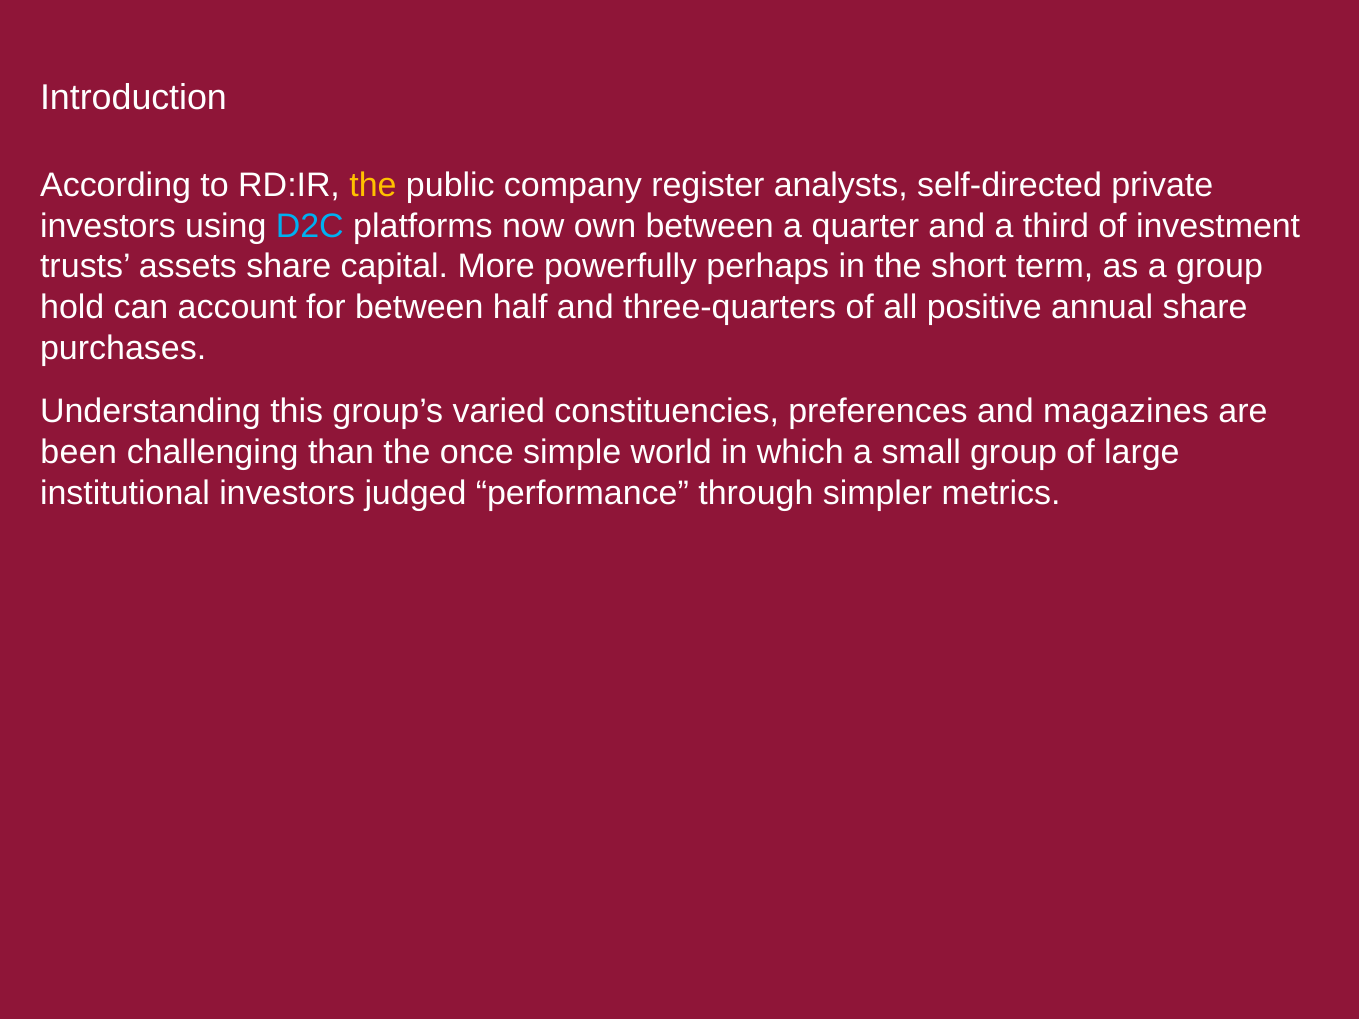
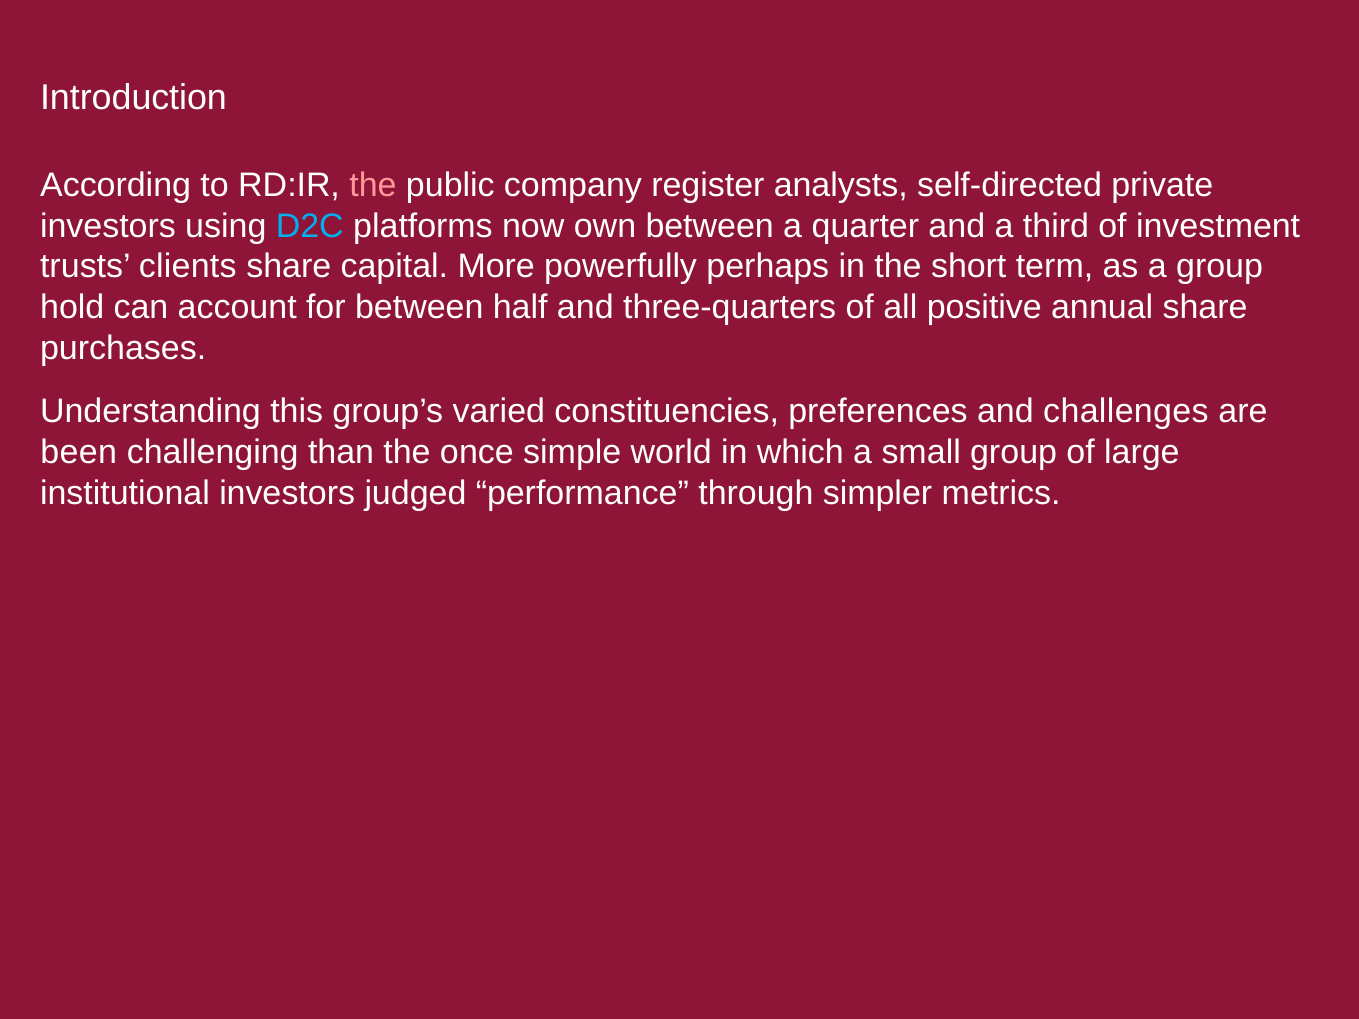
the colour: yellow -> pink (373, 185)
assets: assets -> clients (188, 267)
magazines: magazines -> challenges (1126, 412)
